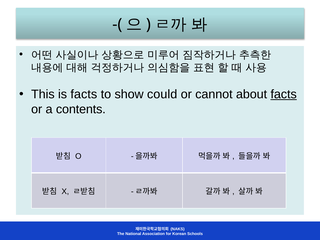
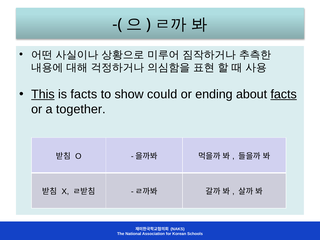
This underline: none -> present (43, 94)
cannot: cannot -> ending (214, 94)
contents: contents -> together (81, 109)
